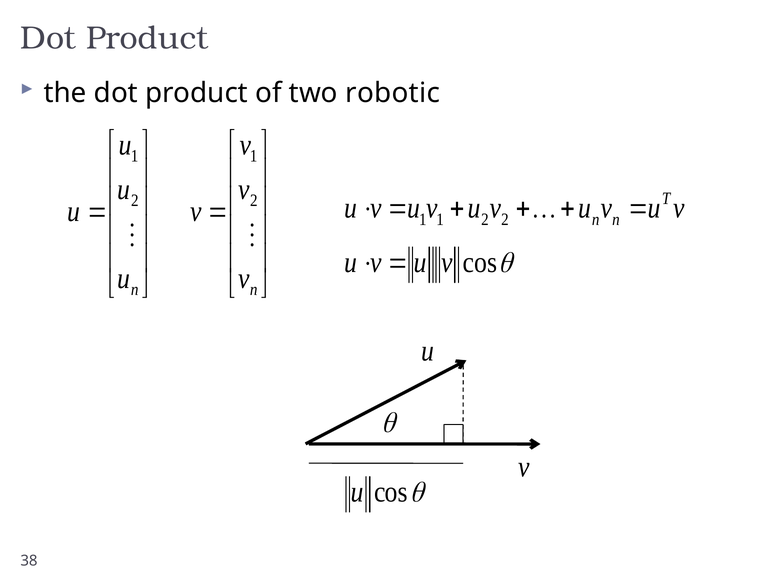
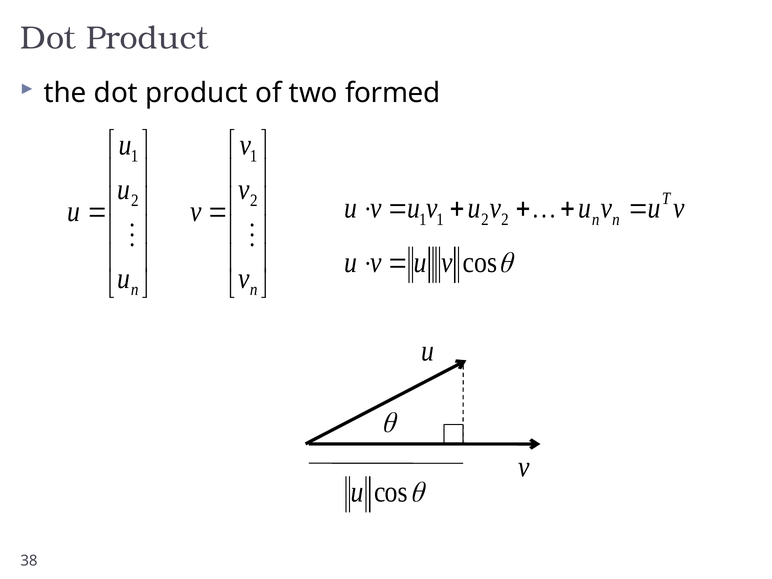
robotic: robotic -> formed (393, 93)
